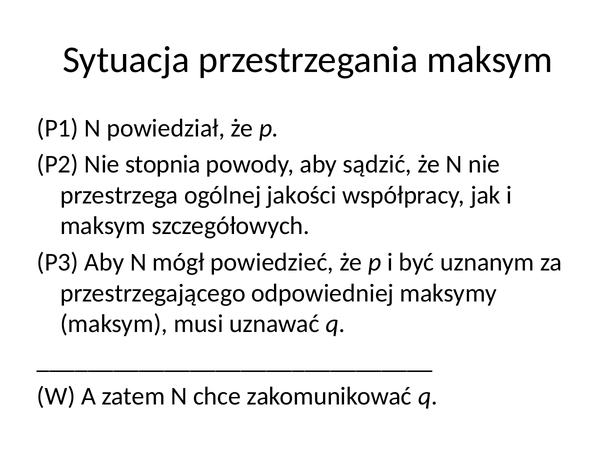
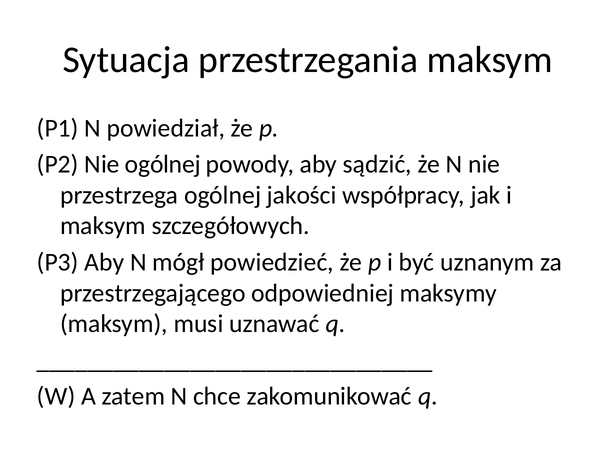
Nie stopnia: stopnia -> ogólnej (163, 164)
